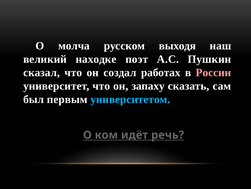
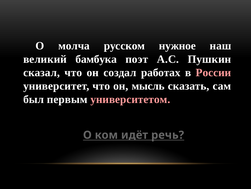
выходя: выходя -> нужное (177, 46)
находке: находке -> бамбука (96, 59)
запаху: запаху -> мысль (148, 86)
университетом colour: light blue -> pink (130, 99)
